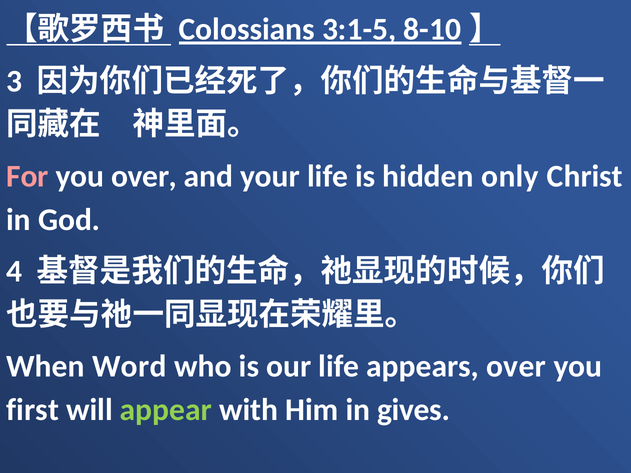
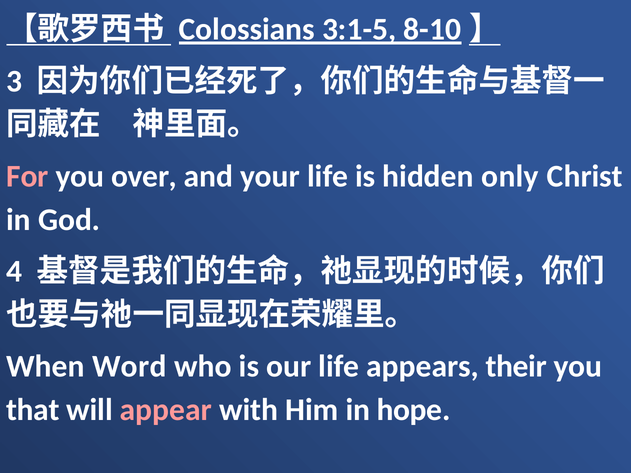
appears over: over -> their (516, 367)
first: first -> that (33, 410)
appear colour: light green -> pink (166, 410)
gives: gives -> hope (414, 410)
